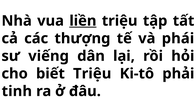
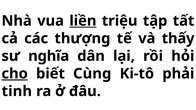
phái: phái -> thấy (178, 39)
viếng: viếng -> nghĩa (49, 56)
cho underline: none -> present (15, 74)
biết Triệu: Triệu -> Cùng (92, 74)
